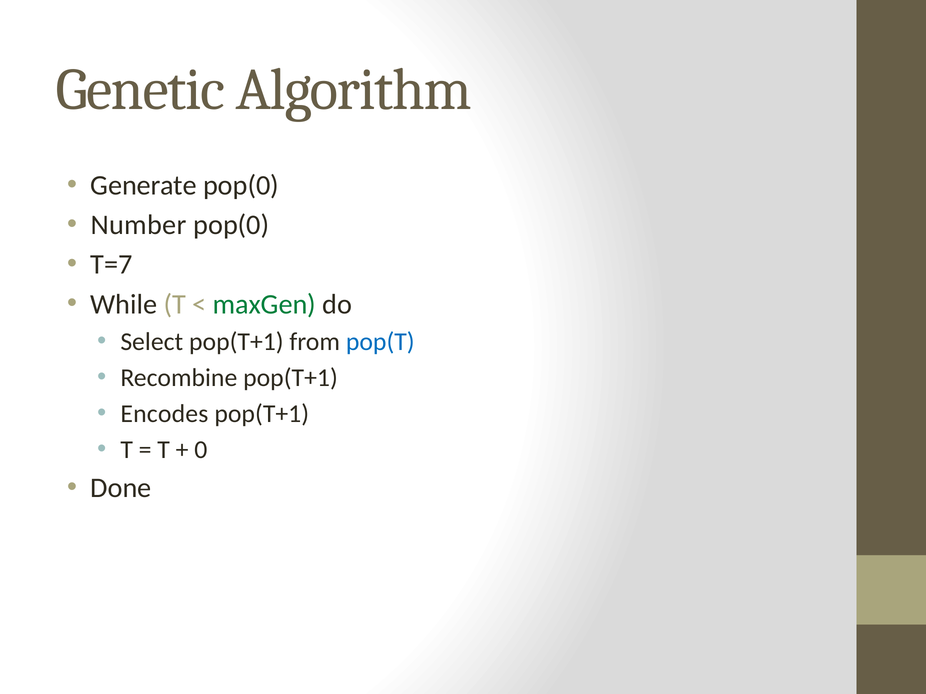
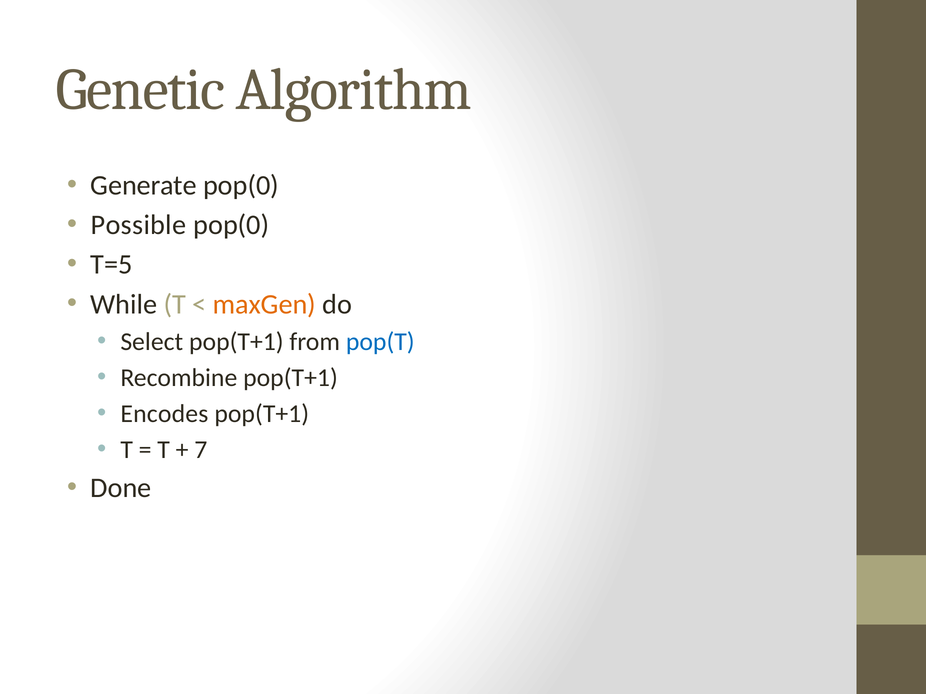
Number: Number -> Possible (139, 225)
T=7: T=7 -> T=5 (111, 265)
maxGen colour: green -> orange (264, 304)
0: 0 -> 7 (201, 450)
